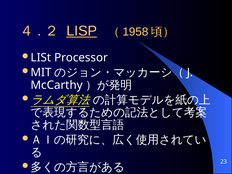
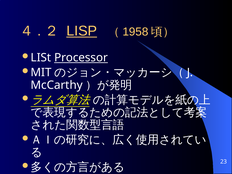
Processor underline: none -> present (81, 58)
